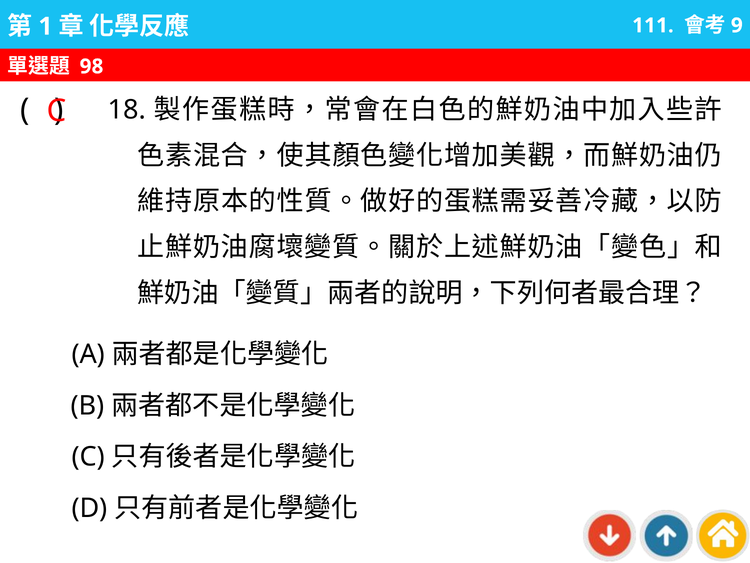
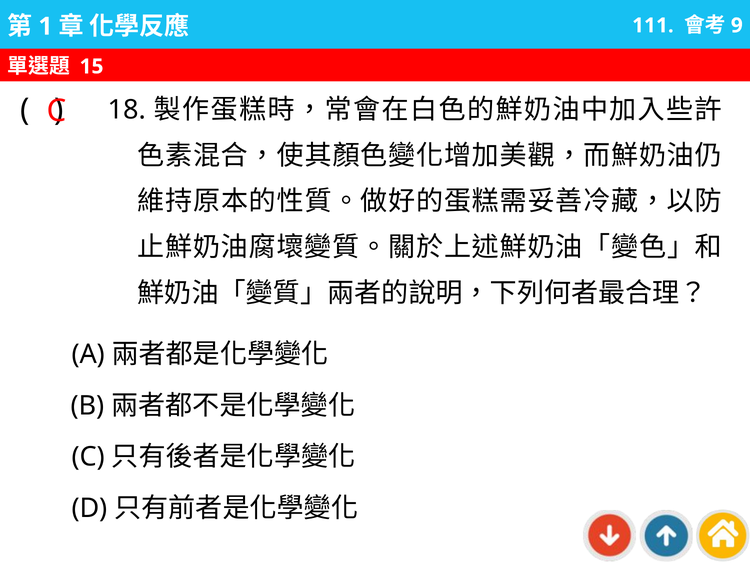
98: 98 -> 15 (92, 66)
